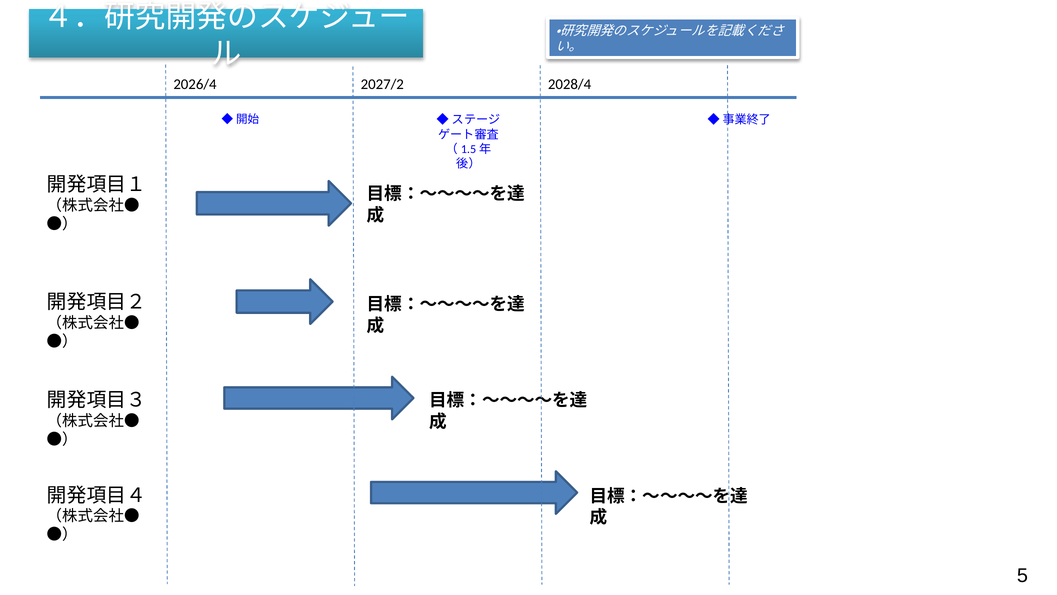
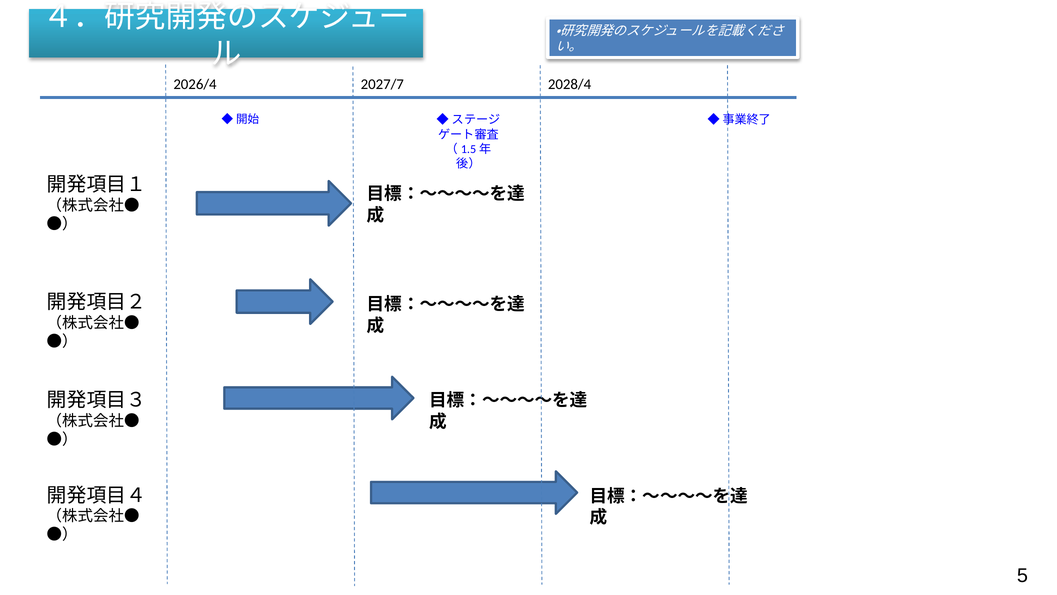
2027/2: 2027/2 -> 2027/7 (382, 84)
